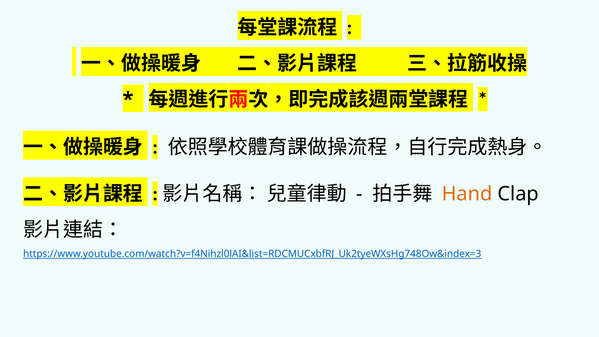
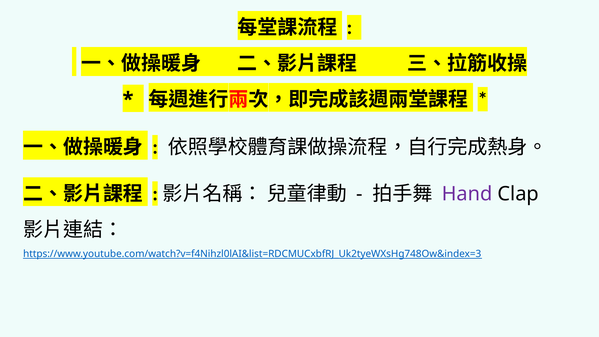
Hand colour: orange -> purple (467, 194)
